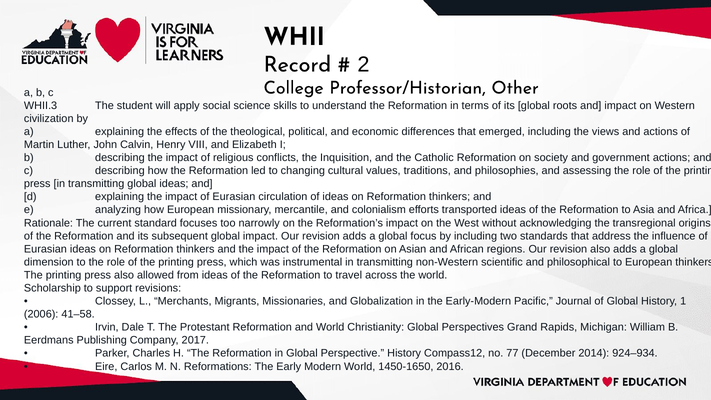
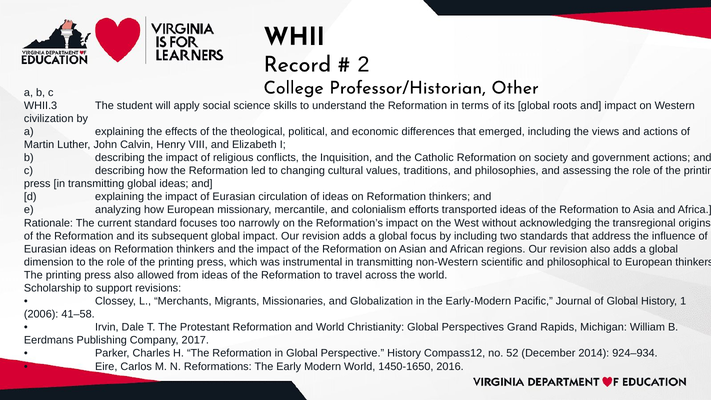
77: 77 -> 52 (512, 353)
